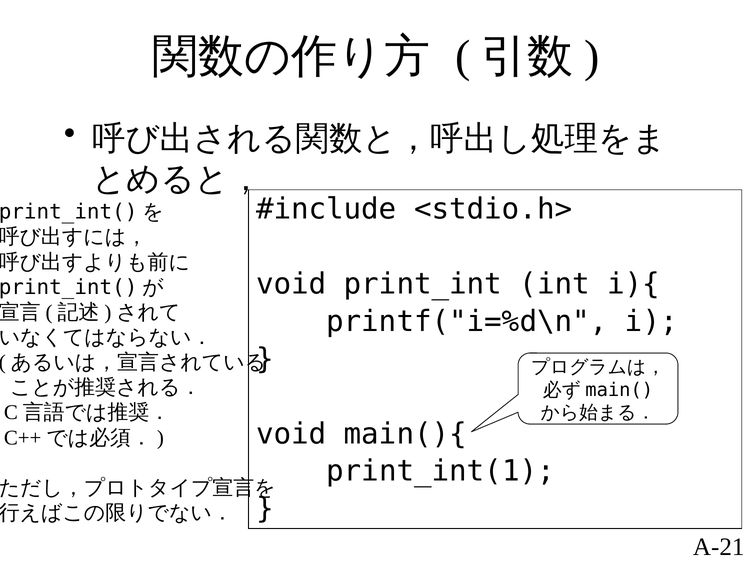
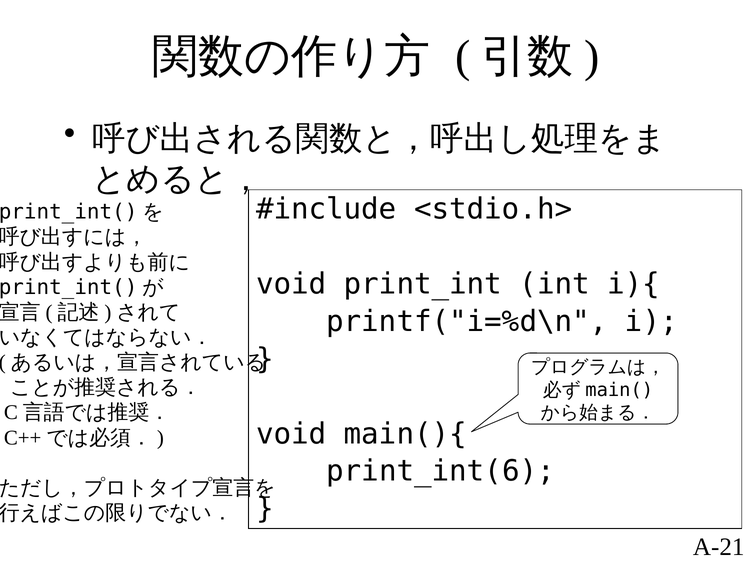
print_int(1: print_int(1 -> print_int(6 (441, 471)
